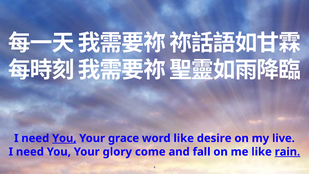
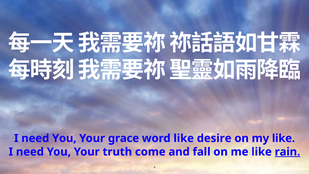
You underline: present -> none (64, 138)
my live: live -> like (283, 138)
glory: glory -> truth (117, 152)
